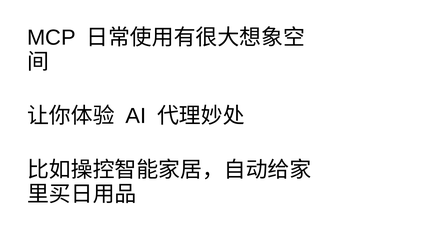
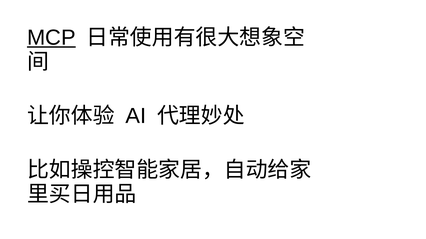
MCP underline: none -> present (51, 38)
